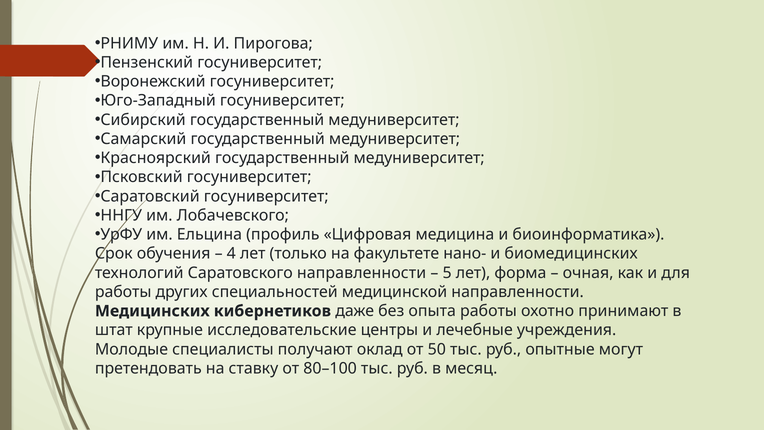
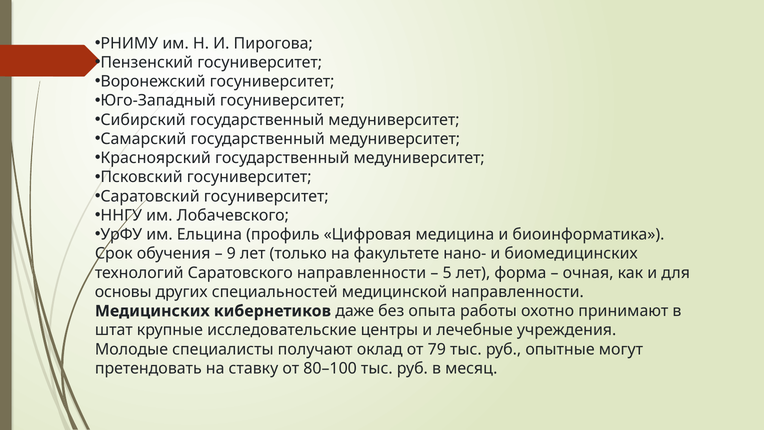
4: 4 -> 9 (231, 254)
работы: работы -> основы (123, 292)
50: 50 -> 79 (437, 349)
